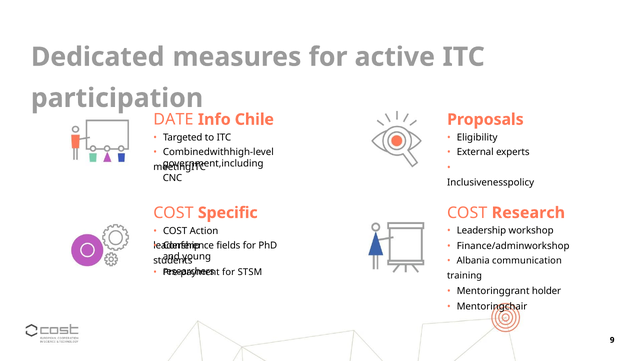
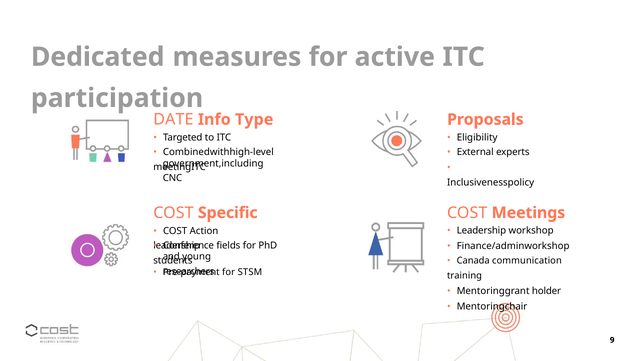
Chile: Chile -> Type (254, 119)
Research: Research -> Meetings (528, 213)
Albania: Albania -> Canada (473, 260)
